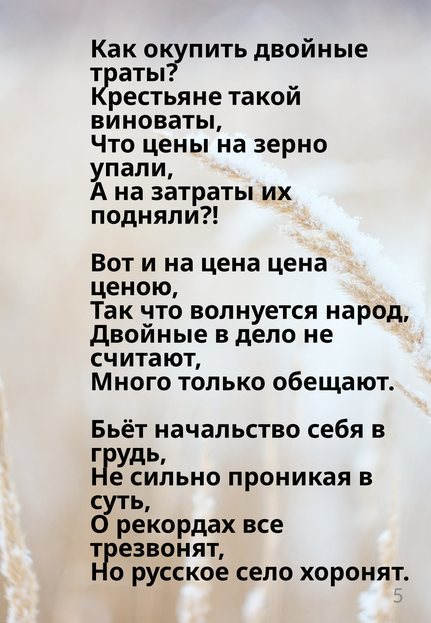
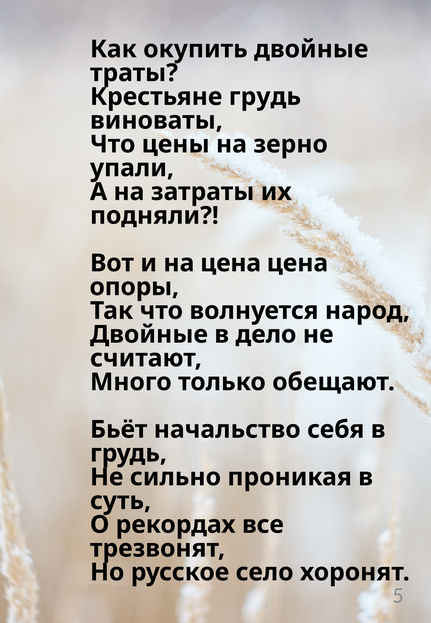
Крестьяне такой: такой -> грудь (265, 97)
ценою: ценою -> опоры (134, 287)
